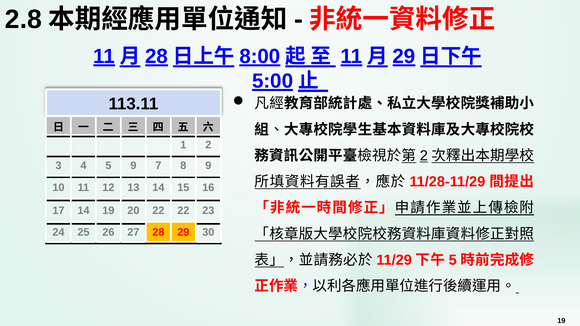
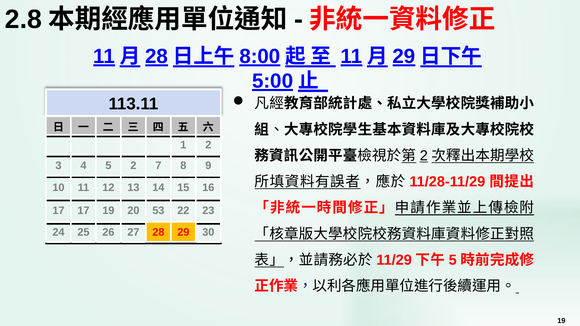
5 9: 9 -> 2 (133, 166)
17 14: 14 -> 17 (83, 211)
20 22: 22 -> 53 (158, 211)
